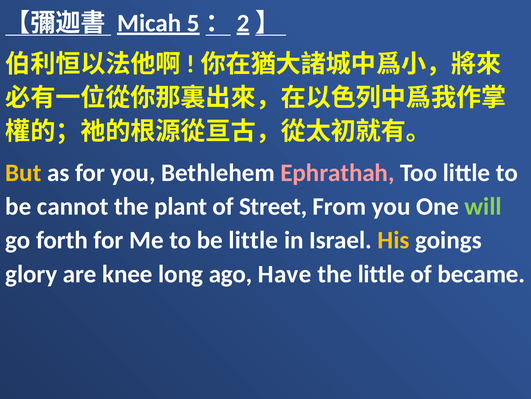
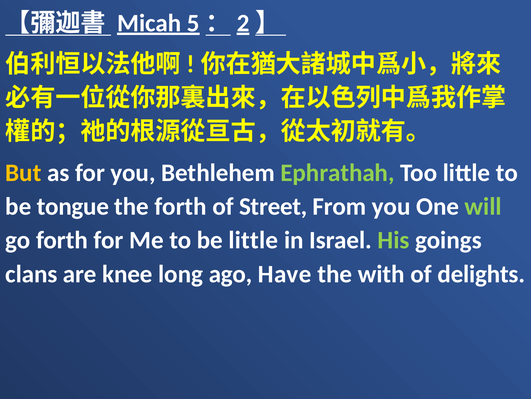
Ephrathah colour: pink -> light green (337, 173)
cannot: cannot -> tongue (73, 206)
the plant: plant -> forth (181, 206)
His colour: yellow -> light green (394, 240)
glory: glory -> clans (31, 274)
the little: little -> with (381, 274)
became: became -> delights (481, 274)
